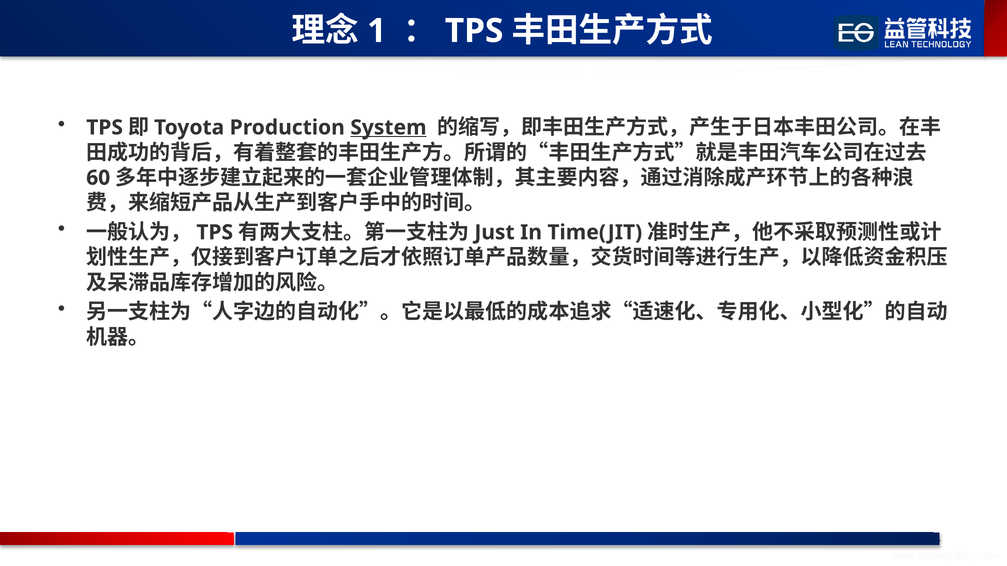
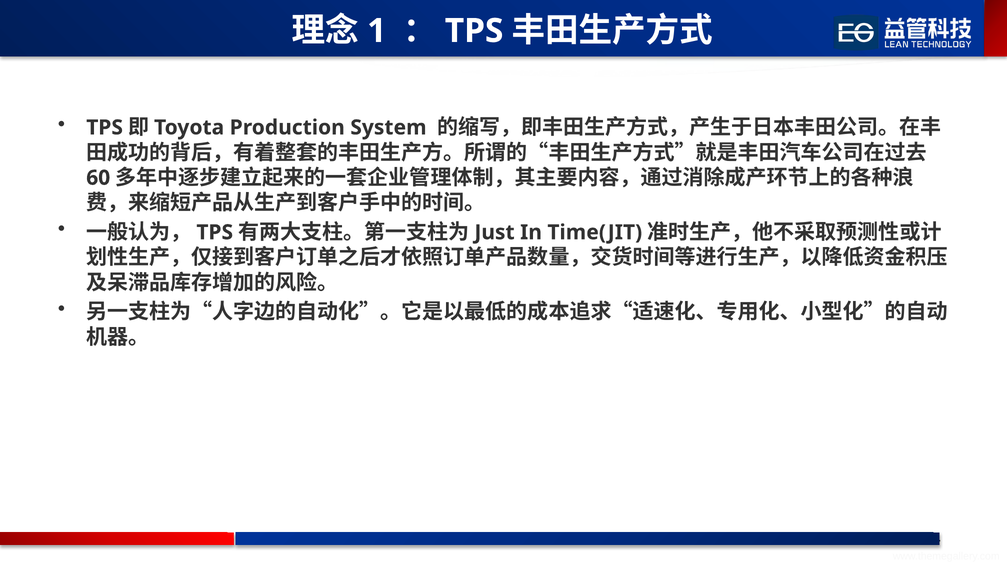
System underline: present -> none (388, 128)
